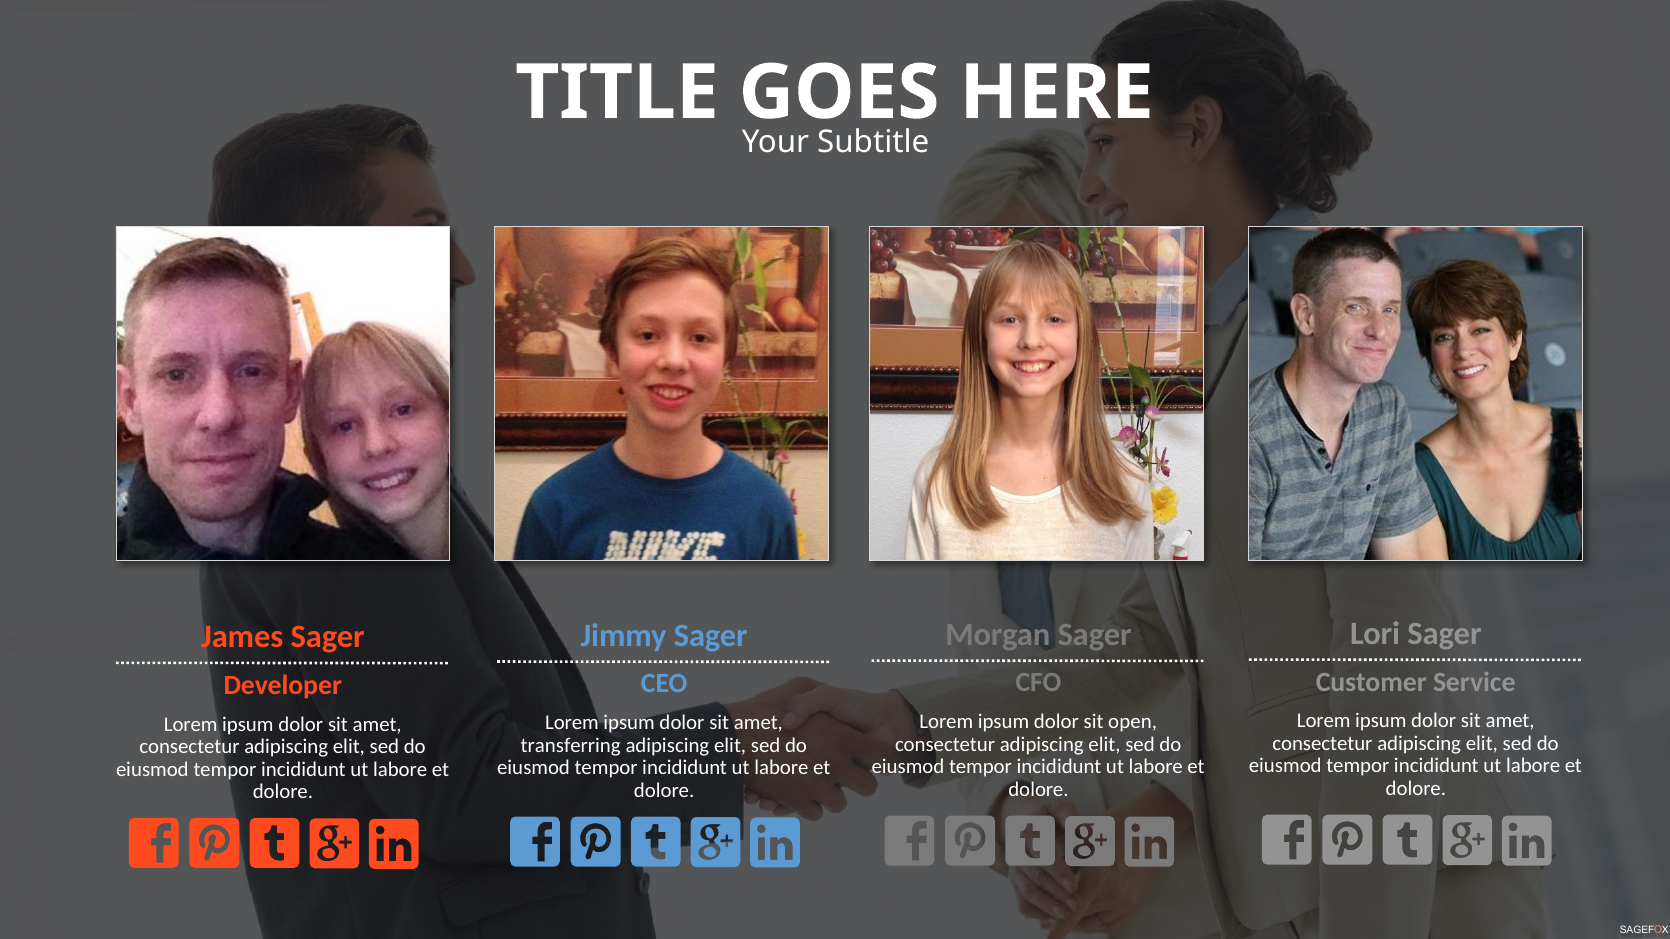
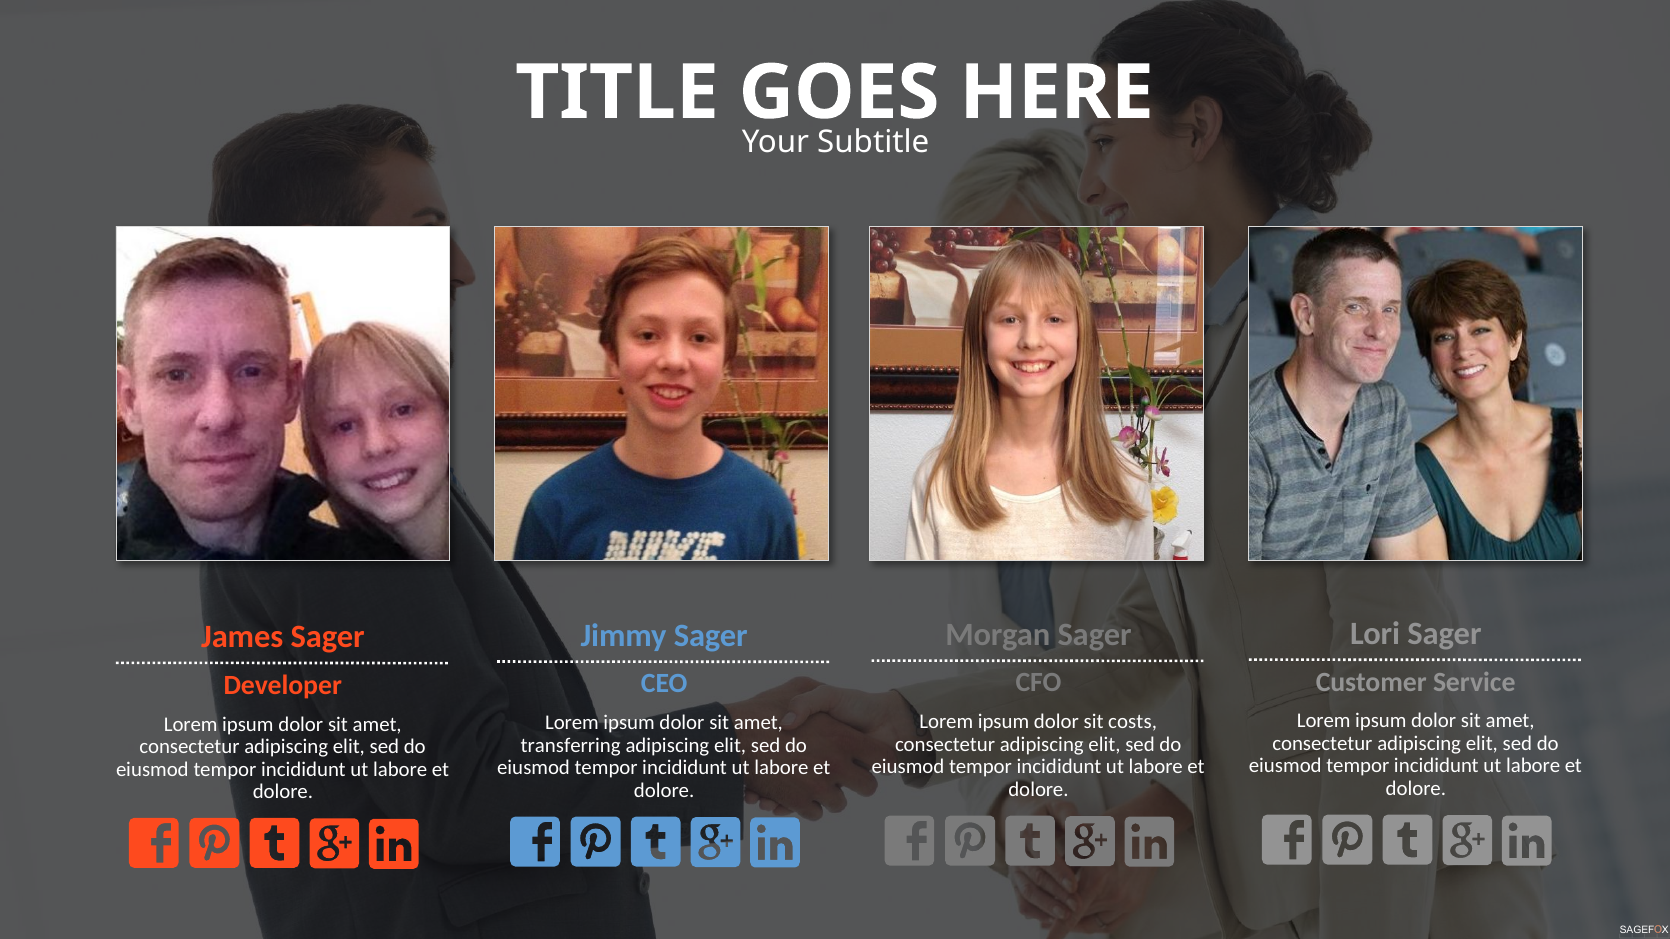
open: open -> costs (1133, 722)
